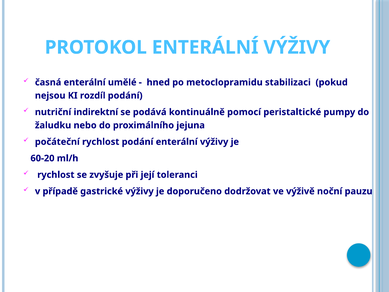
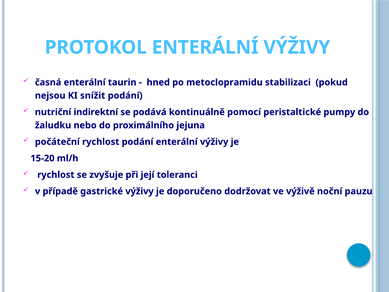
umělé: umělé -> taurin (122, 82)
rozdíl: rozdíl -> snížit (93, 96)
60-20: 60-20 -> 15-20 (42, 158)
